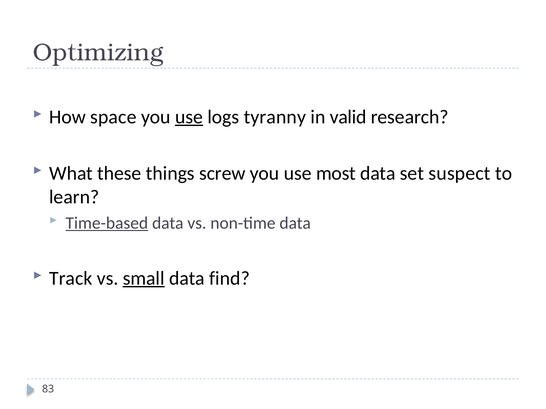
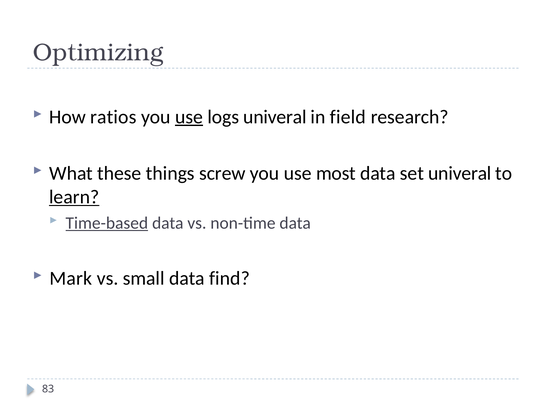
space: space -> ratios (113, 117)
logs tyranny: tyranny -> univeral (275, 117)
valid: valid -> field (348, 117)
set suspect: suspect -> univeral (460, 174)
learn underline: none -> present (74, 197)
Track: Track -> Mark (71, 279)
small underline: present -> none (144, 279)
